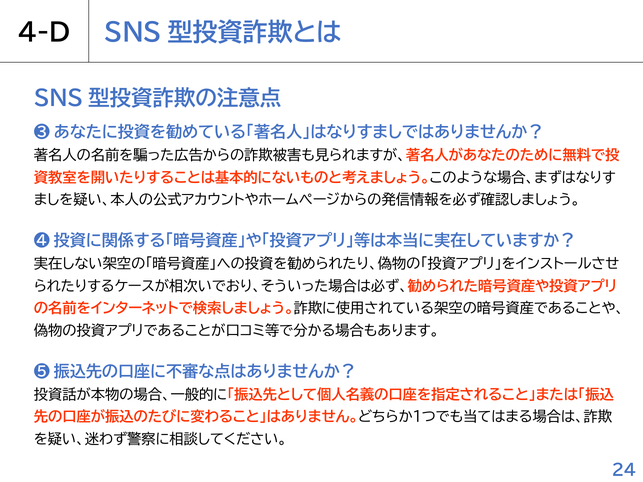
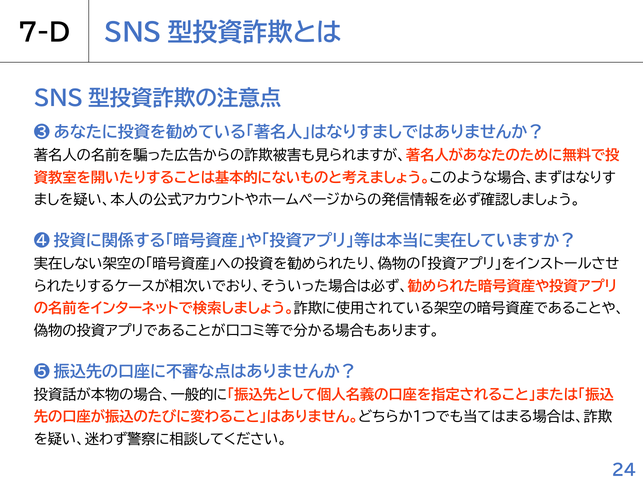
4-D: 4-D -> 7-D (44, 33)
